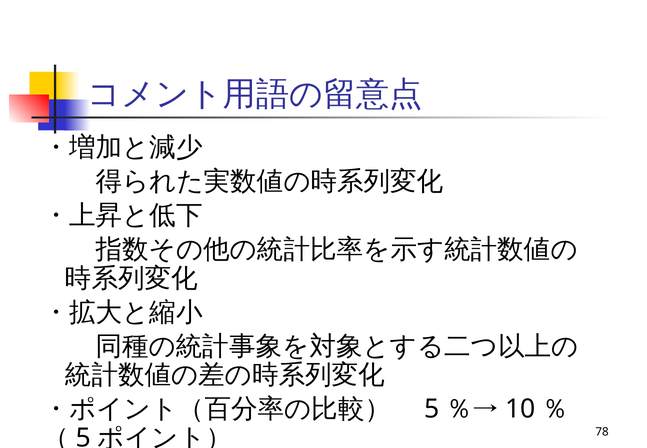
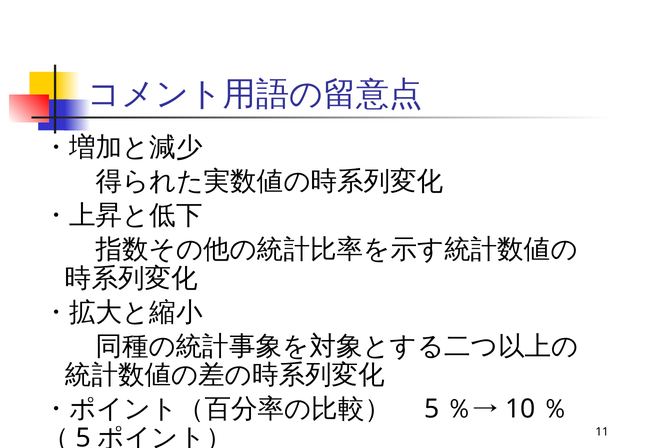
78: 78 -> 11 (602, 432)
